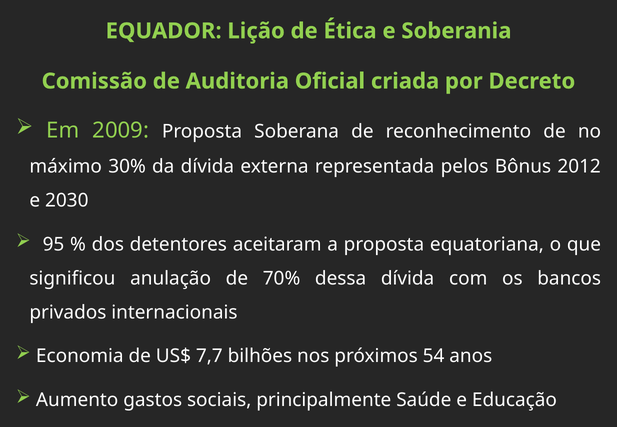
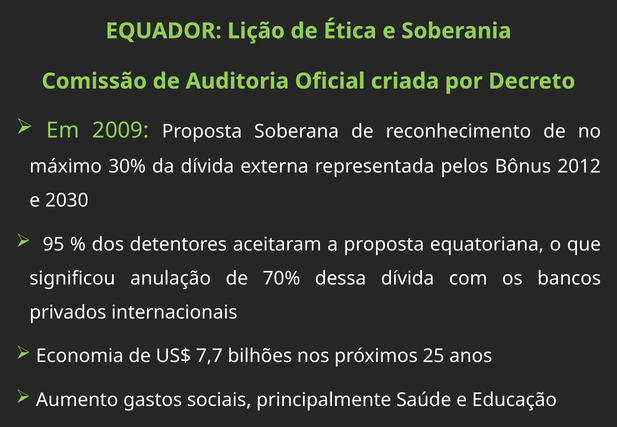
54: 54 -> 25 (434, 356)
